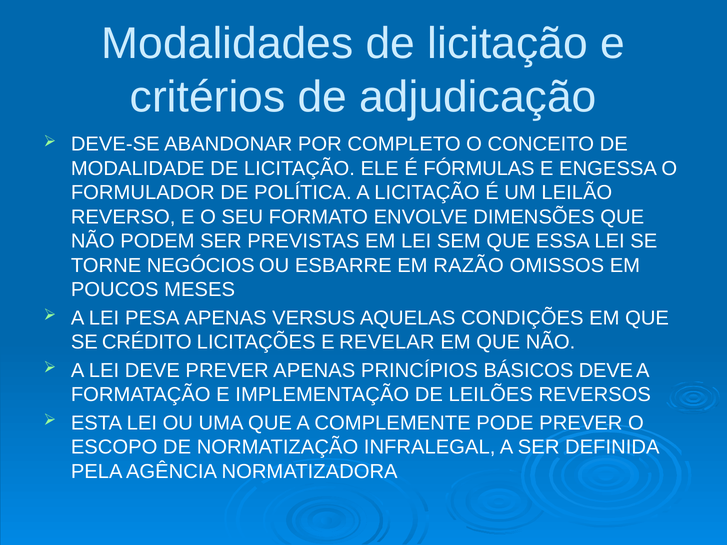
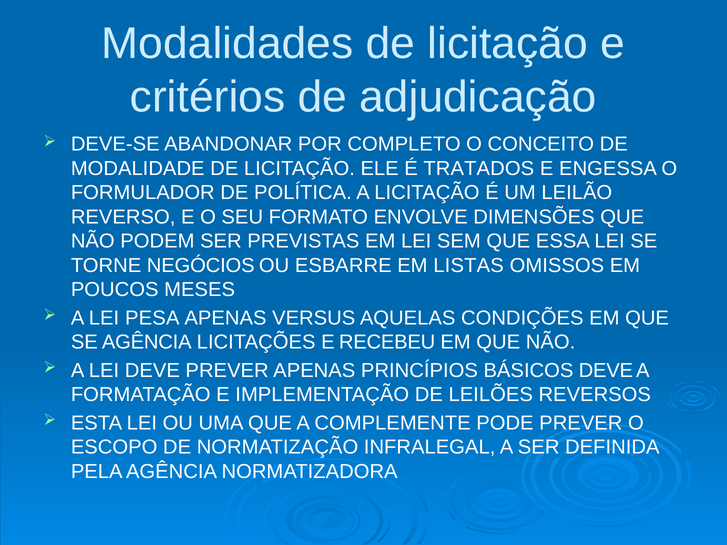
FÓRMULAS: FÓRMULAS -> TRATADOS (479, 169)
RAZÃO: RAZÃO -> LISTAS (469, 266)
SE CRÉDITO: CRÉDITO -> AGÊNCIA (147, 342)
REVELAR: REVELAR -> RECEBEU (387, 342)
